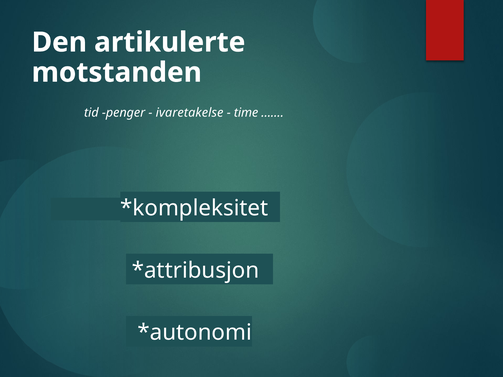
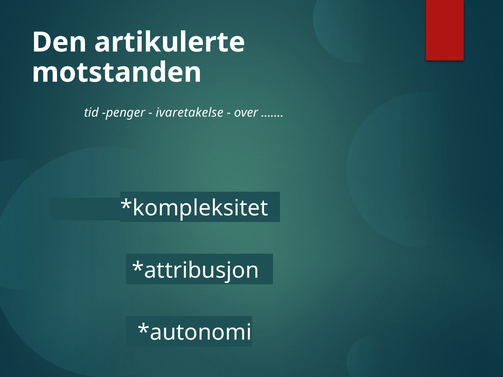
time: time -> over (246, 113)
